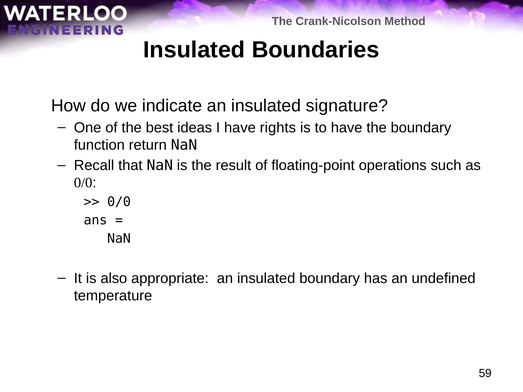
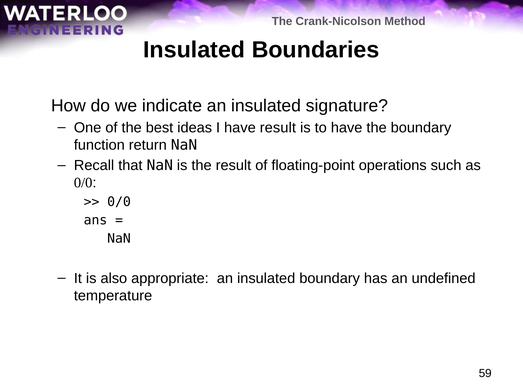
have rights: rights -> result (278, 128)
